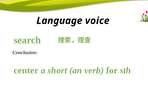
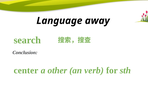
voice: voice -> away (97, 21)
short: short -> other (57, 70)
